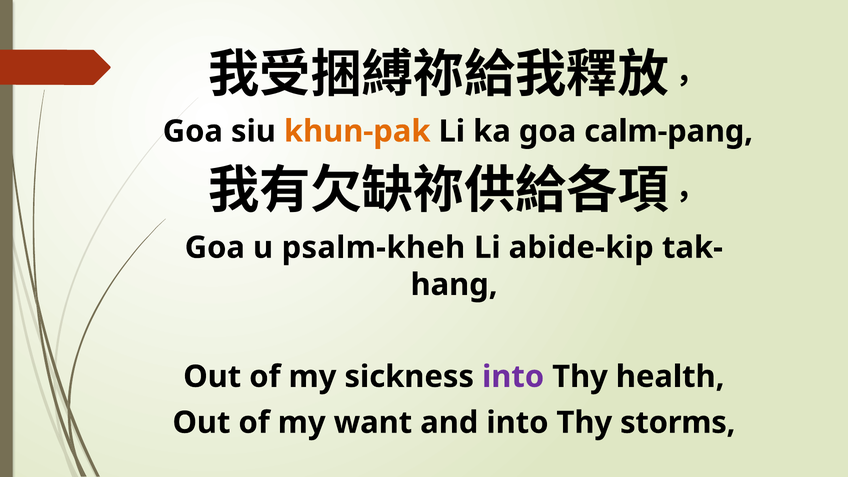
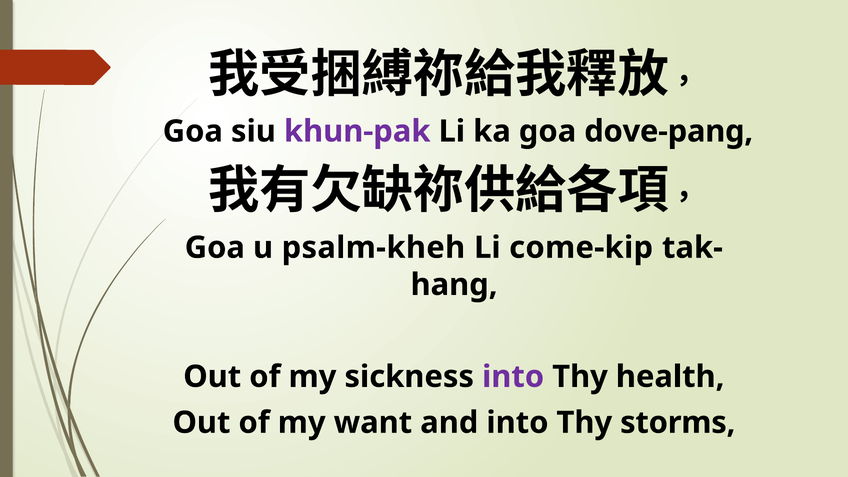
khun-pak colour: orange -> purple (357, 131)
calm-pang: calm-pang -> dove-pang (669, 131)
abide-kip: abide-kip -> come-kip (581, 248)
